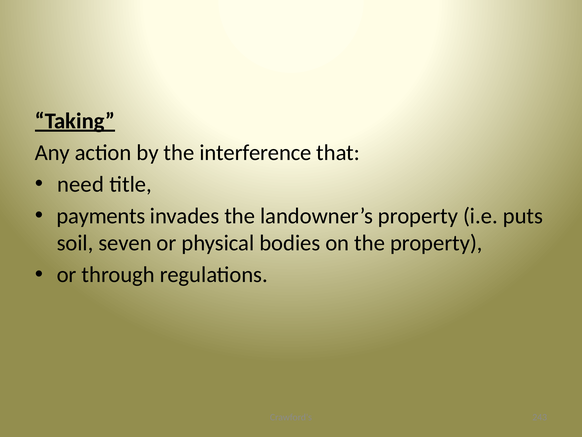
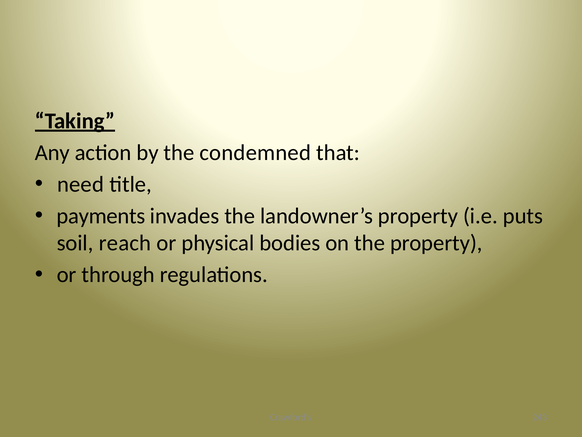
interference: interference -> condemned (255, 152)
seven: seven -> reach (125, 243)
